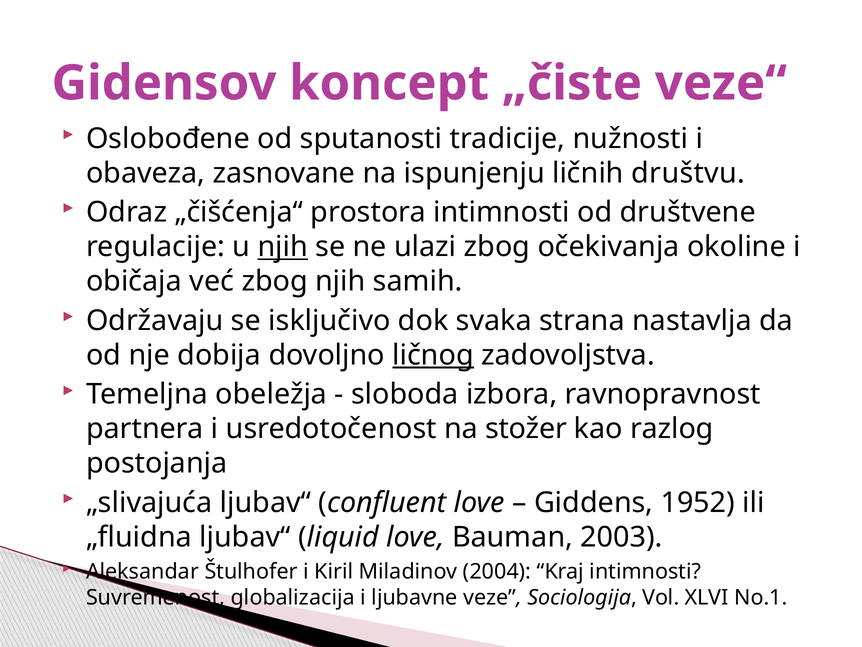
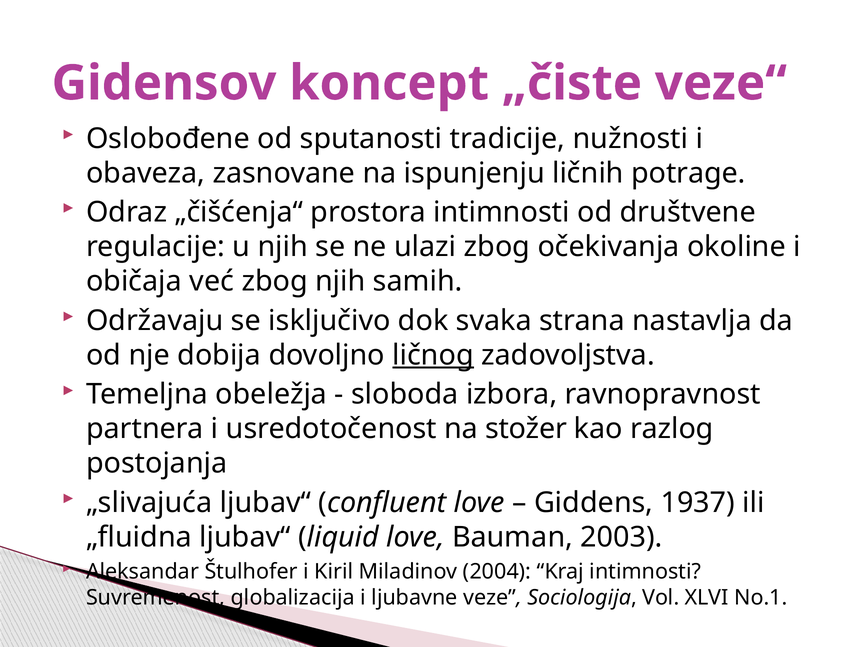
društvu: društvu -> potrage (688, 173)
njih underline: present -> none (283, 247)
1952: 1952 -> 1937 (698, 502)
